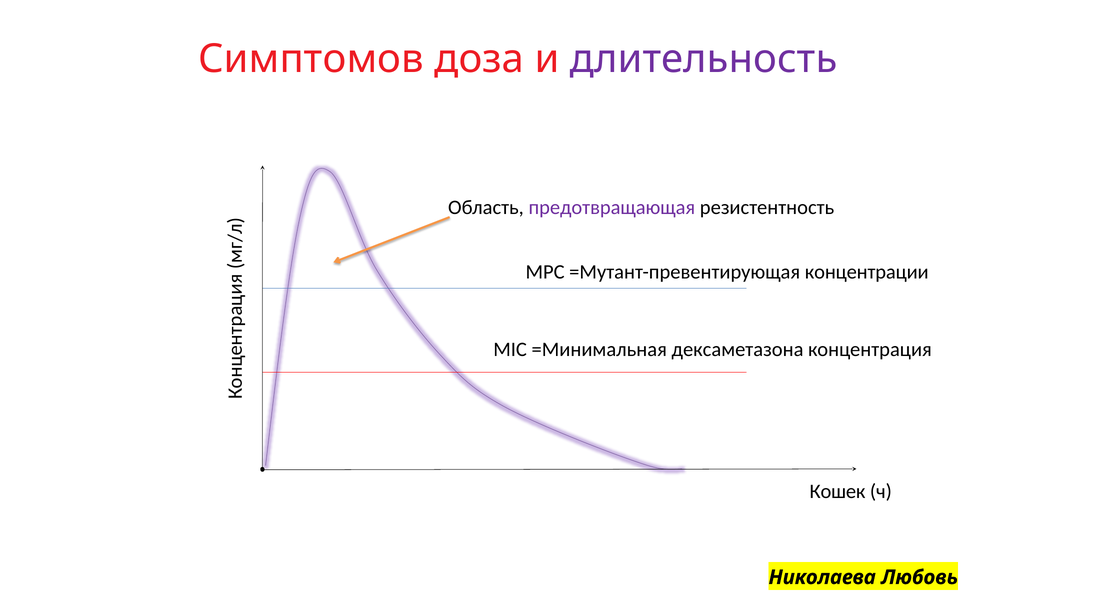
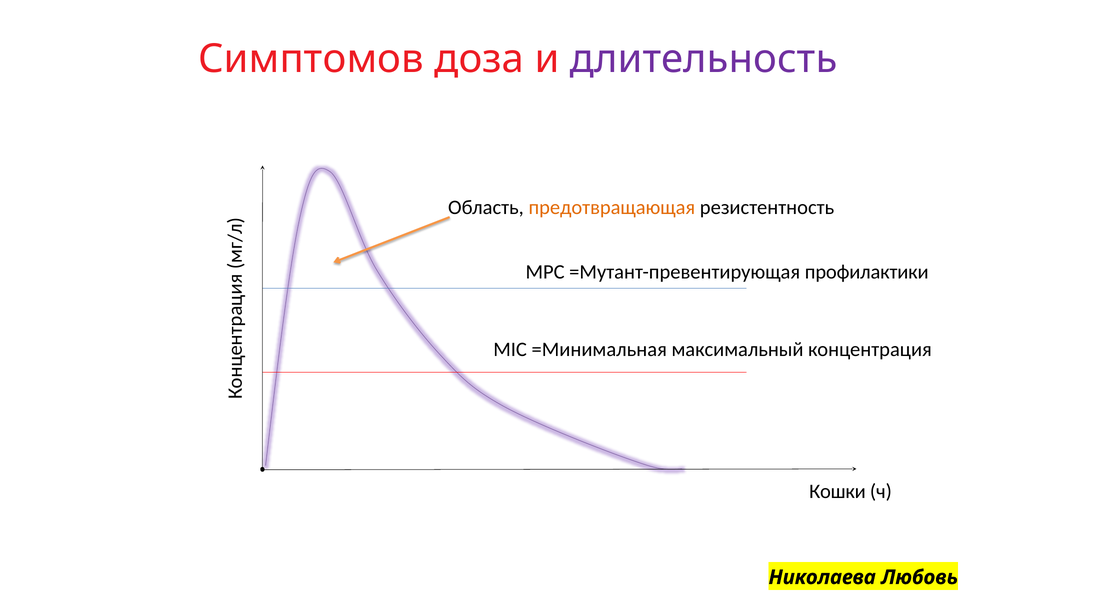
предотвращающая colour: purple -> orange (612, 207)
концентрации: концентрации -> профилактики (867, 272)
дексаметазона: дексаметазона -> максимальный (738, 349)
Кошек: Кошек -> Кошки (838, 491)
